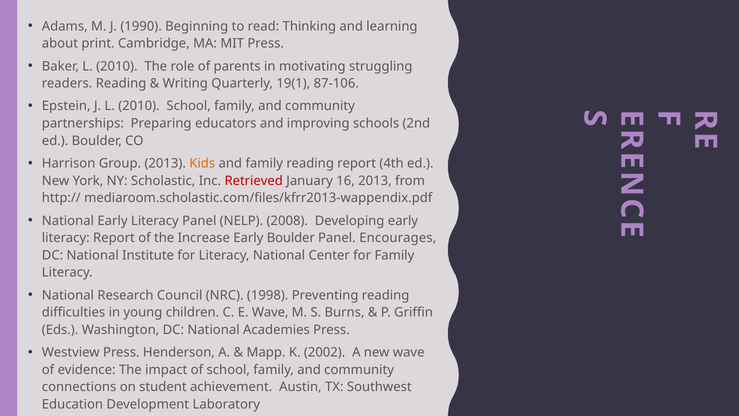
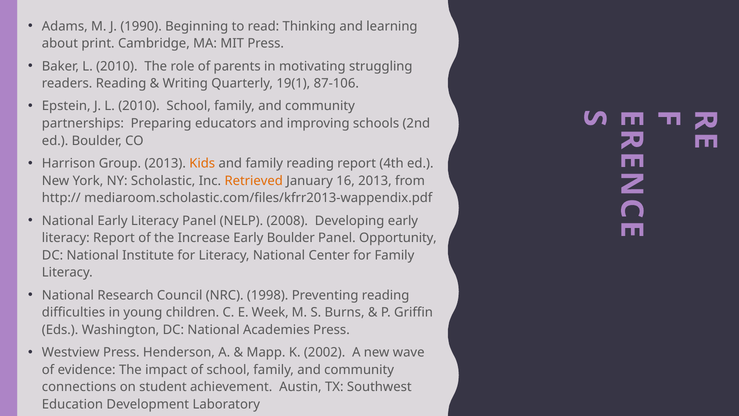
Retrieved colour: red -> orange (254, 181)
Encourages: Encourages -> Opportunity (398, 238)
E Wave: Wave -> Week (270, 312)
